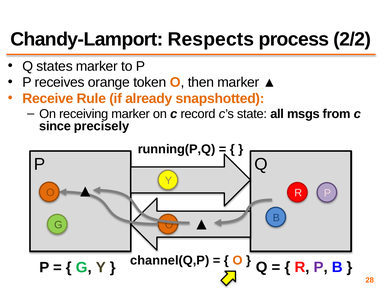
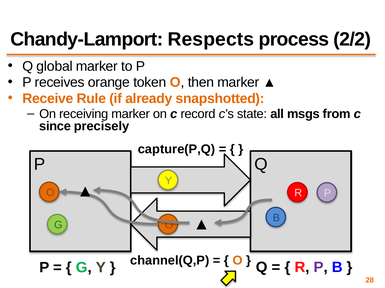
states: states -> global (55, 66)
running(P,Q: running(P,Q -> capture(P,Q (177, 150)
